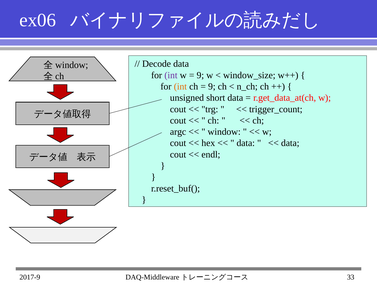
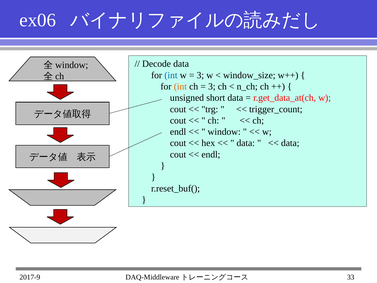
int colour: purple -> blue (171, 75)
9: 9 -> 3 (200, 75)
9: 9 -> 3 (212, 86)
argc: argc -> endl (178, 132)
